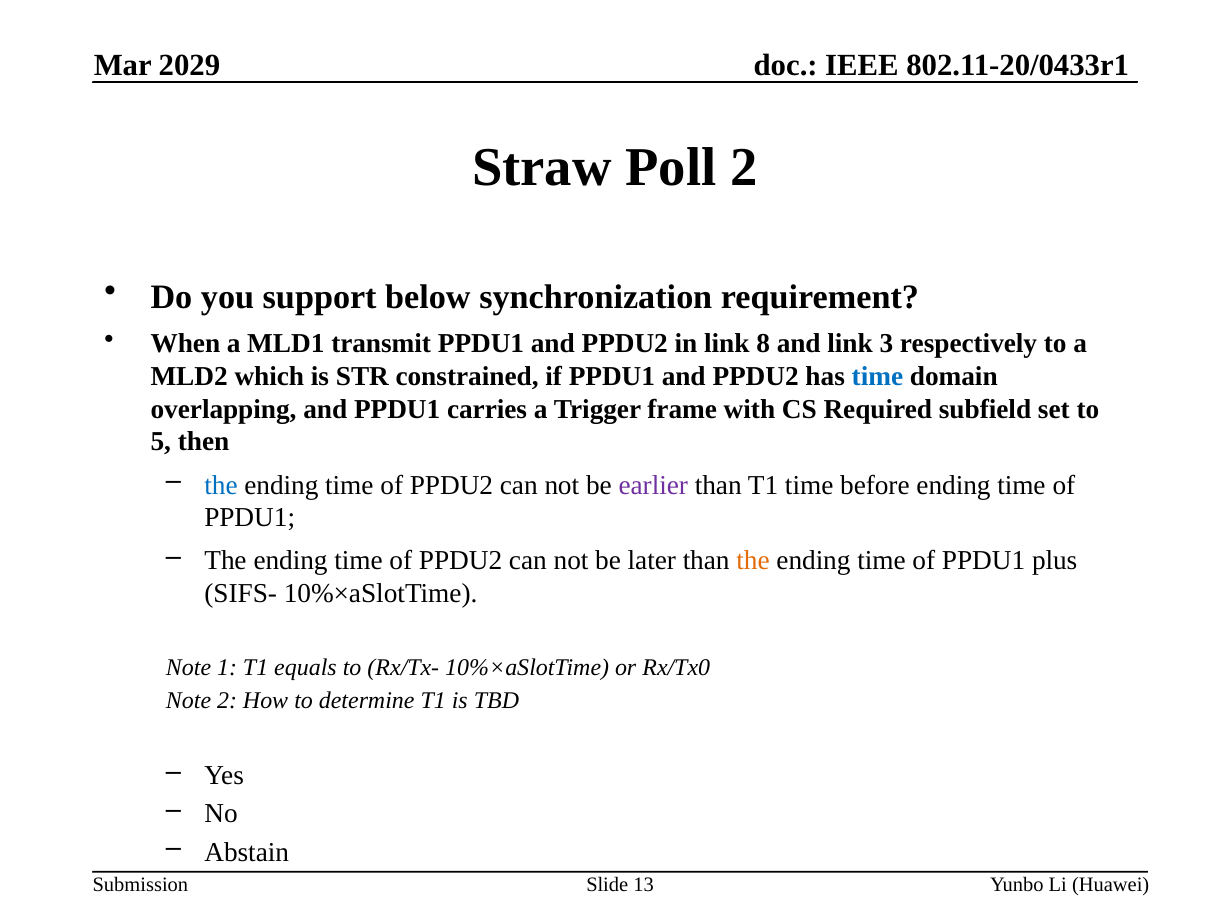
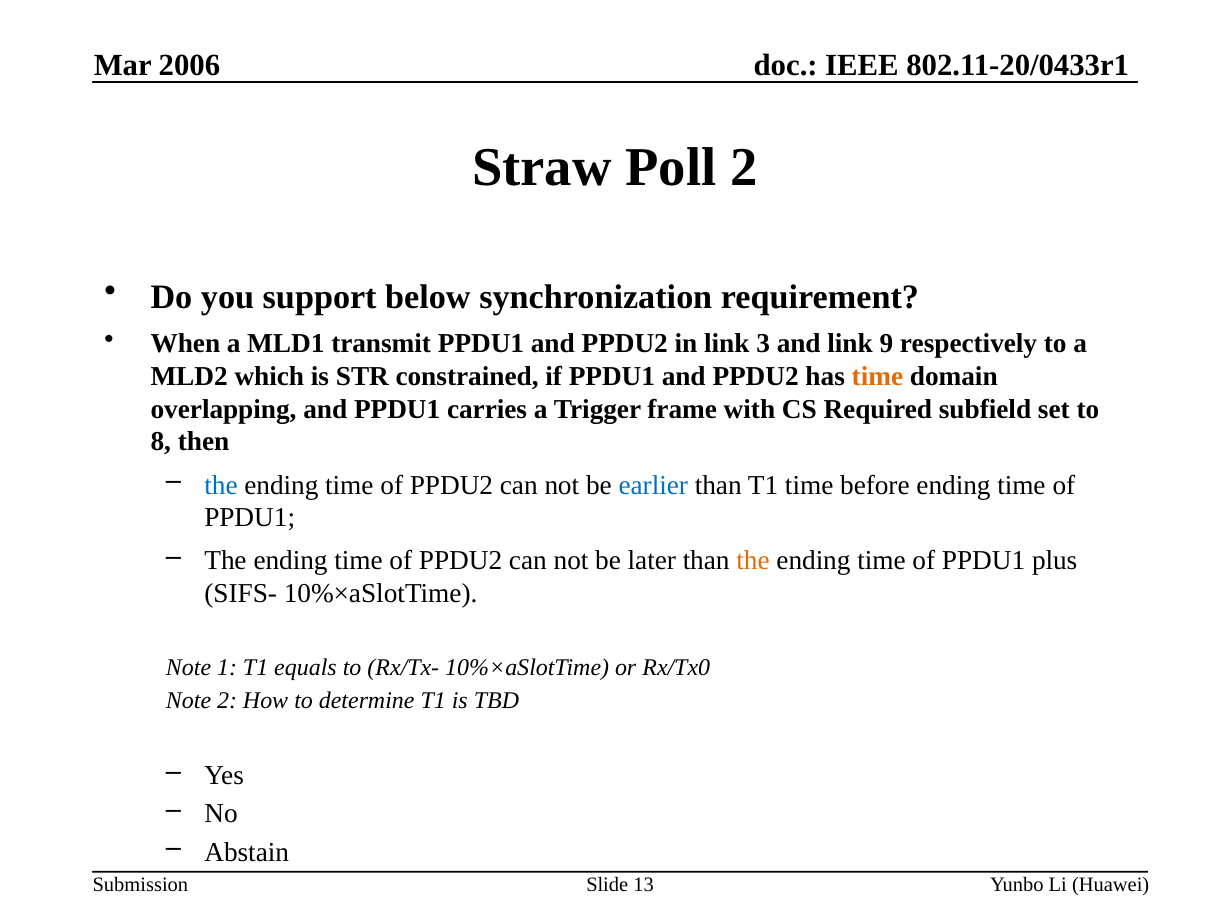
2029: 2029 -> 2006 (189, 66)
8: 8 -> 3 (763, 343)
3: 3 -> 9 (886, 343)
time colour: blue -> orange (877, 376)
5: 5 -> 8 (161, 442)
earlier colour: purple -> blue (653, 485)
